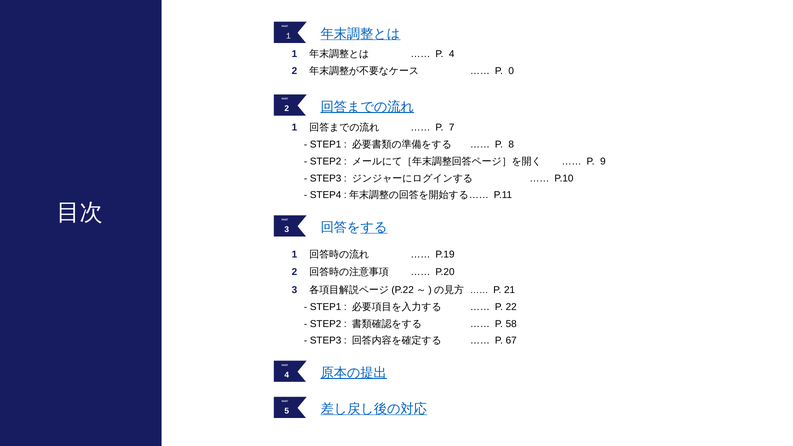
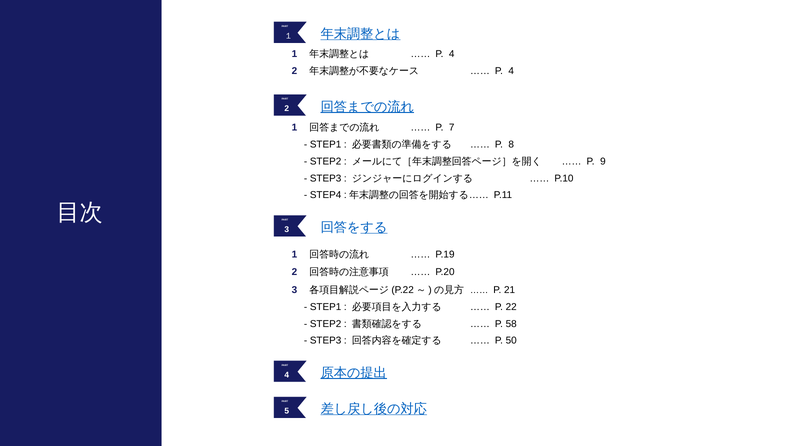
0: 0 -> 4 (511, 71)
67: 67 -> 50 (511, 341)
